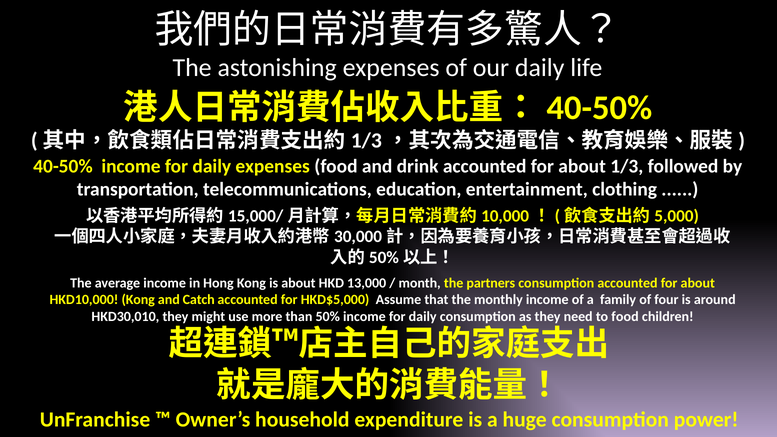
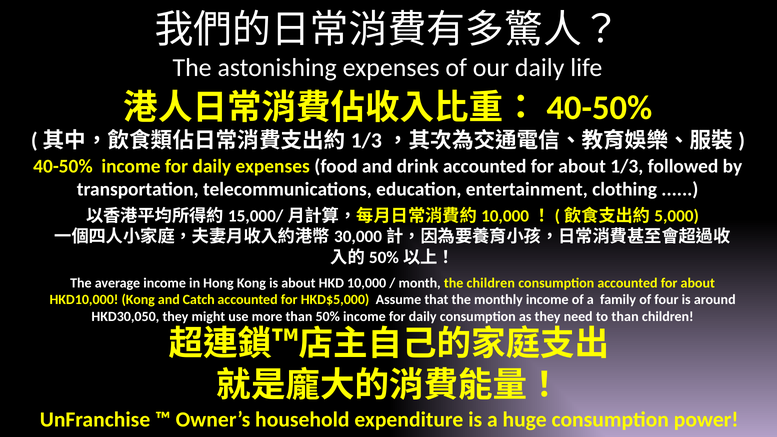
13,000: 13,000 -> 10,000 (367, 283)
the partners: partners -> children (491, 283)
HKD30,010: HKD30,010 -> HKD30,050 (125, 317)
to food: food -> than (625, 317)
